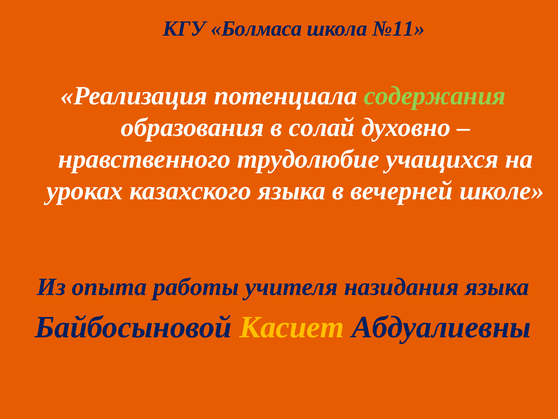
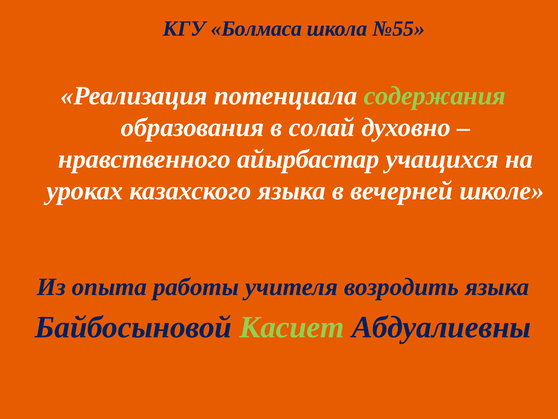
№11: №11 -> №55 (399, 29)
трудолюбие: трудолюбие -> айырбастар (308, 159)
назидания: назидания -> возродить (401, 287)
Касиет colour: yellow -> light green (292, 327)
